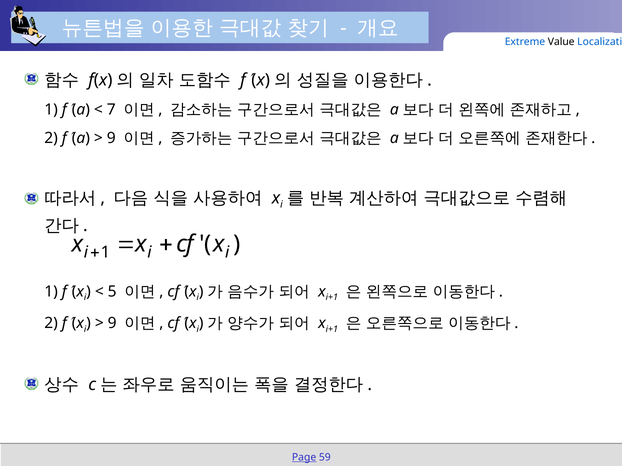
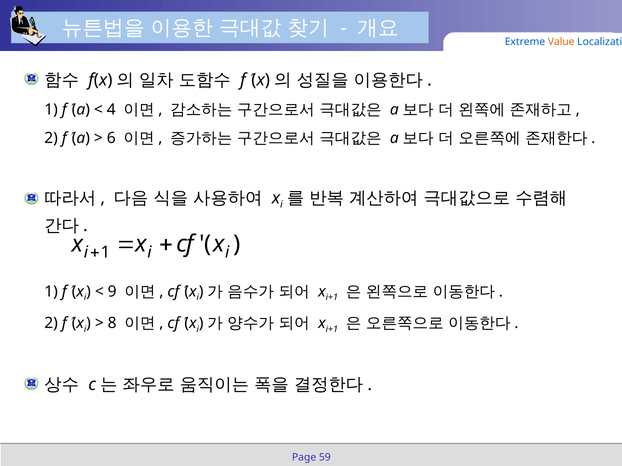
Value colour: black -> orange (561, 42)
7: 7 -> 4 (111, 110)
9: 9 -> 6 (111, 138)
5: 5 -> 9 (112, 292)
9: 9 -> 8 (112, 323)
Page underline: present -> none (304, 458)
